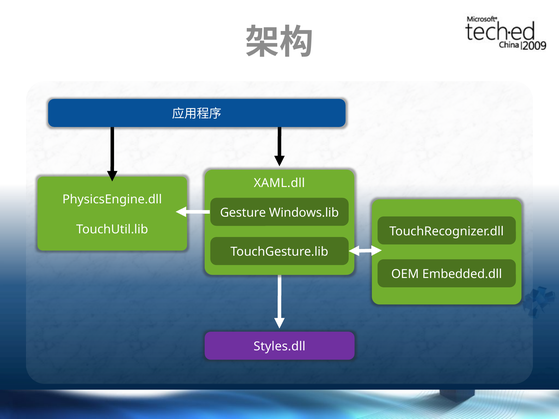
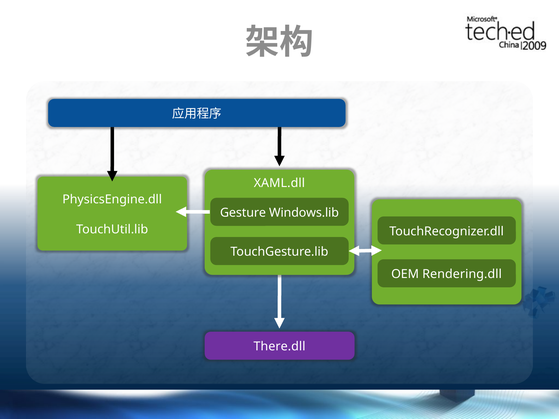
Embedded.dll: Embedded.dll -> Rendering.dll (462, 274)
Styles.dll: Styles.dll -> There.dll (280, 347)
